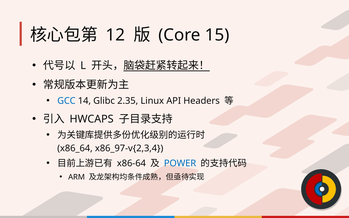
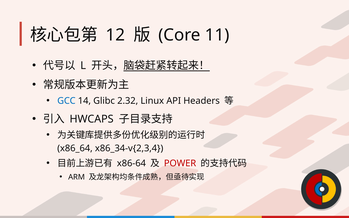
15: 15 -> 11 (217, 35)
2.35: 2.35 -> 2.32 (128, 101)
x86_97-v{2,3,4: x86_97-v{2,3,4 -> x86_34-v{2,3,4 (129, 148)
POWER colour: blue -> red (180, 163)
